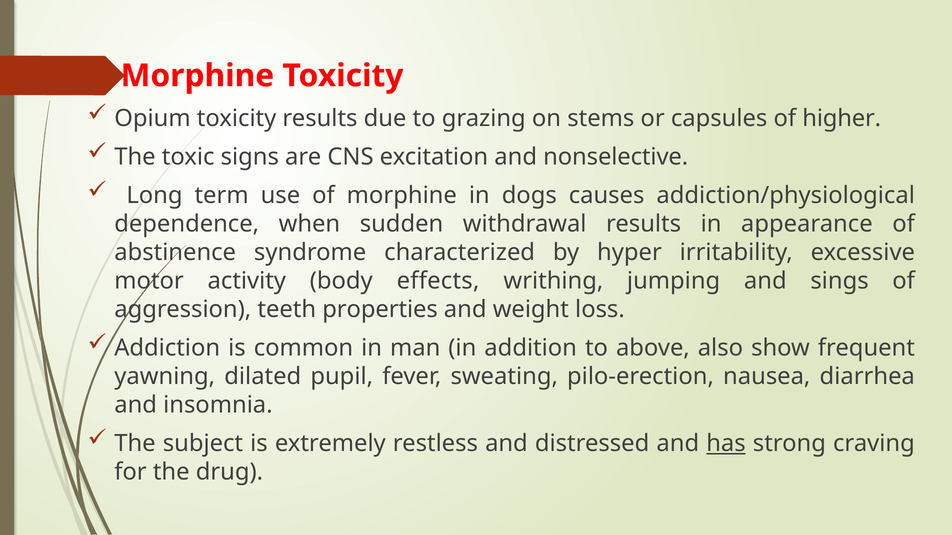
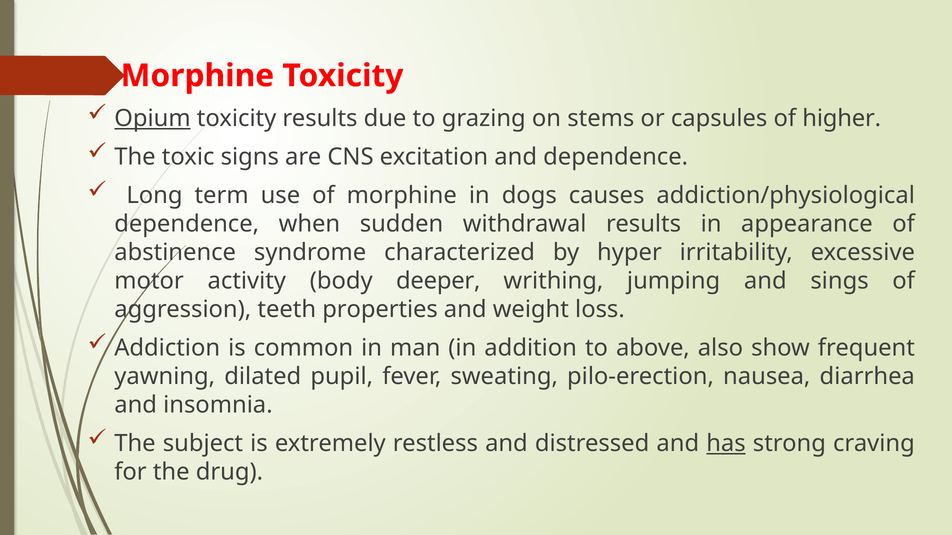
Opium underline: none -> present (152, 119)
and nonselective: nonselective -> dependence (616, 157)
effects: effects -> deeper (438, 281)
